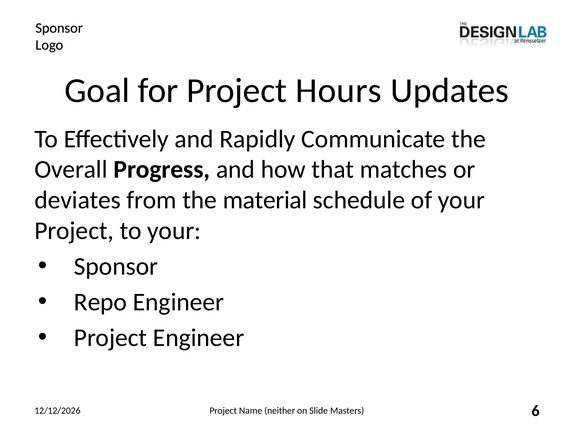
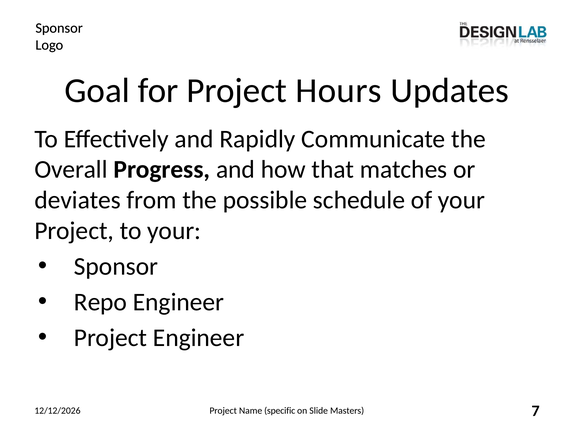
material: material -> possible (265, 200)
neither: neither -> specific (280, 411)
6: 6 -> 7 (536, 411)
